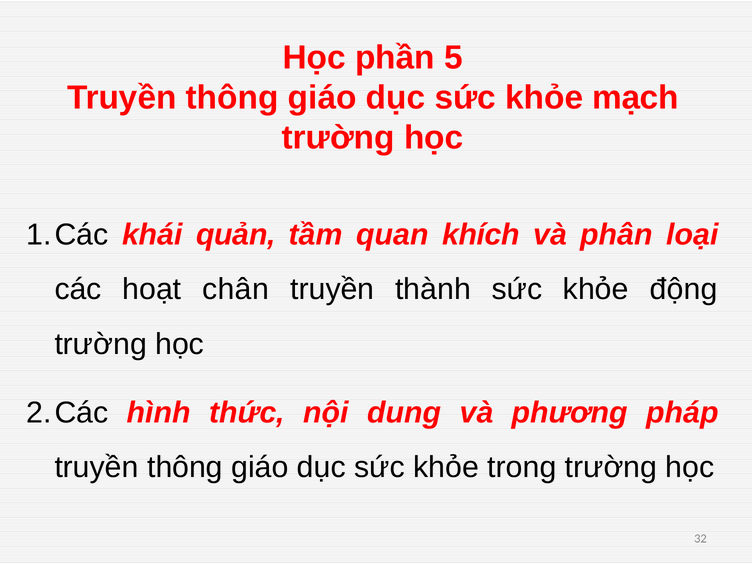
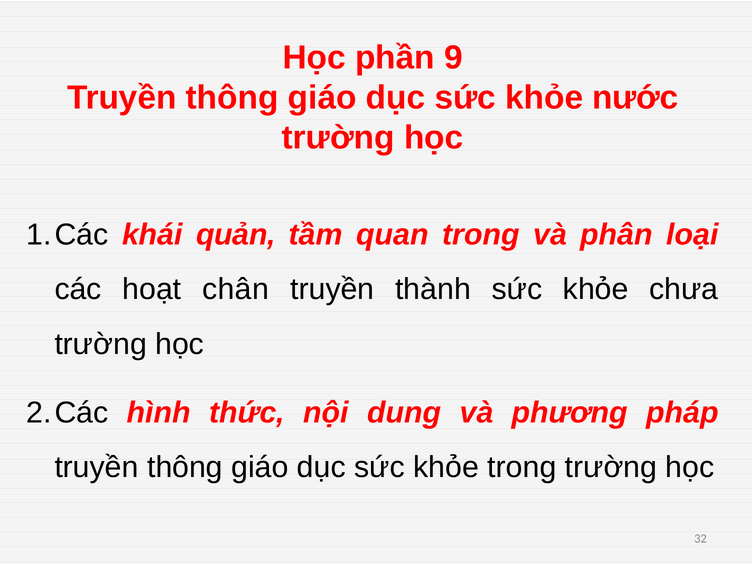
5: 5 -> 9 (453, 57)
mạch: mạch -> nước (635, 98)
quan khích: khích -> trong (481, 235)
động: động -> chưa (684, 290)
